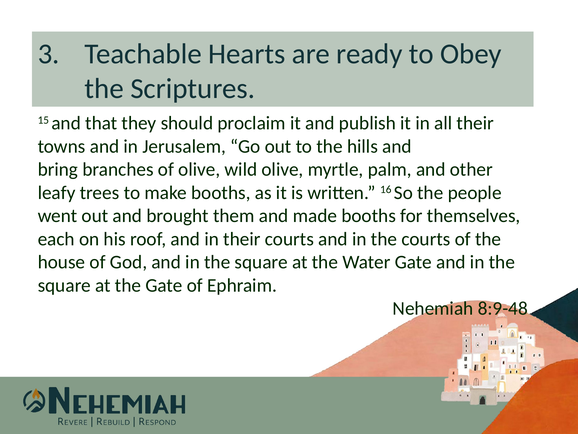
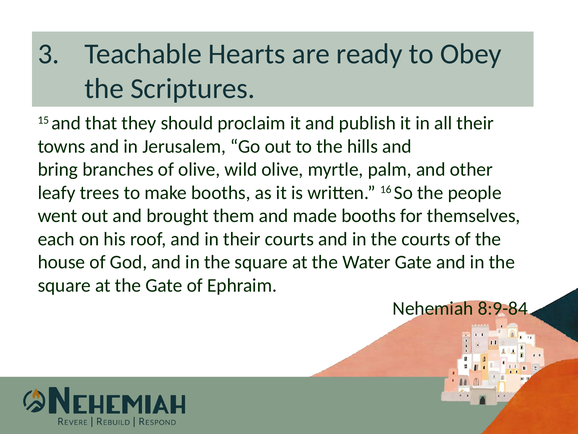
8:9-48: 8:9-48 -> 8:9-84 (503, 308)
